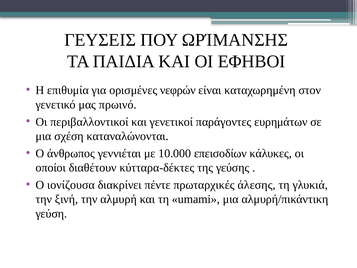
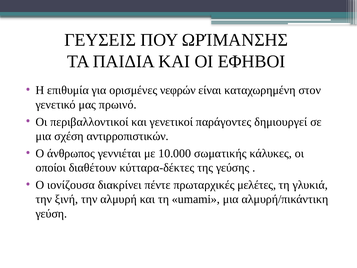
ευρημάτων: ευρημάτων -> δημιουργεί (281, 122)
καταναλώνονται: καταναλώνονται -> αντιρροπιστικών (128, 136)
επεισοδίων: επεισοδίων -> σωματικής (220, 153)
άλεσης: άλεσης -> μελέτες (257, 185)
